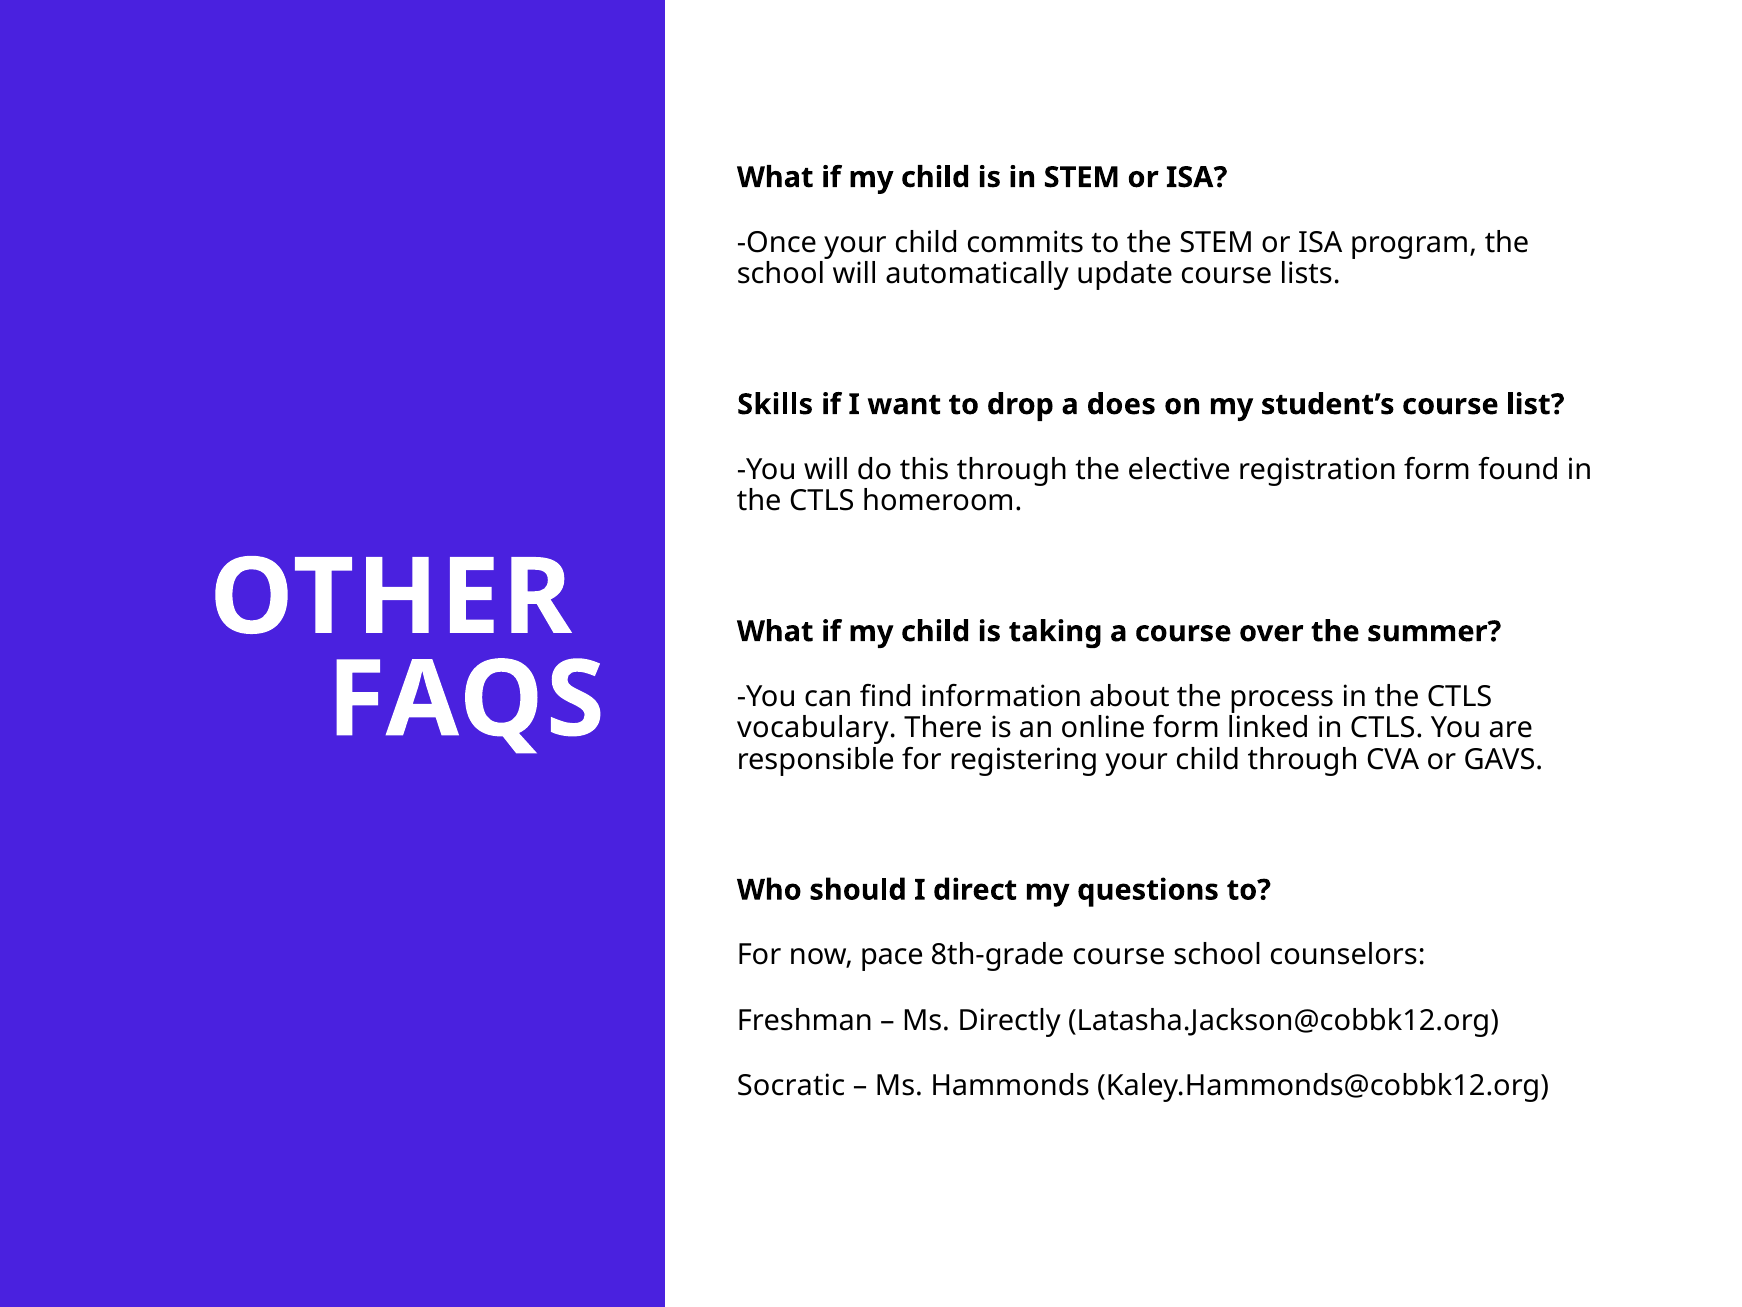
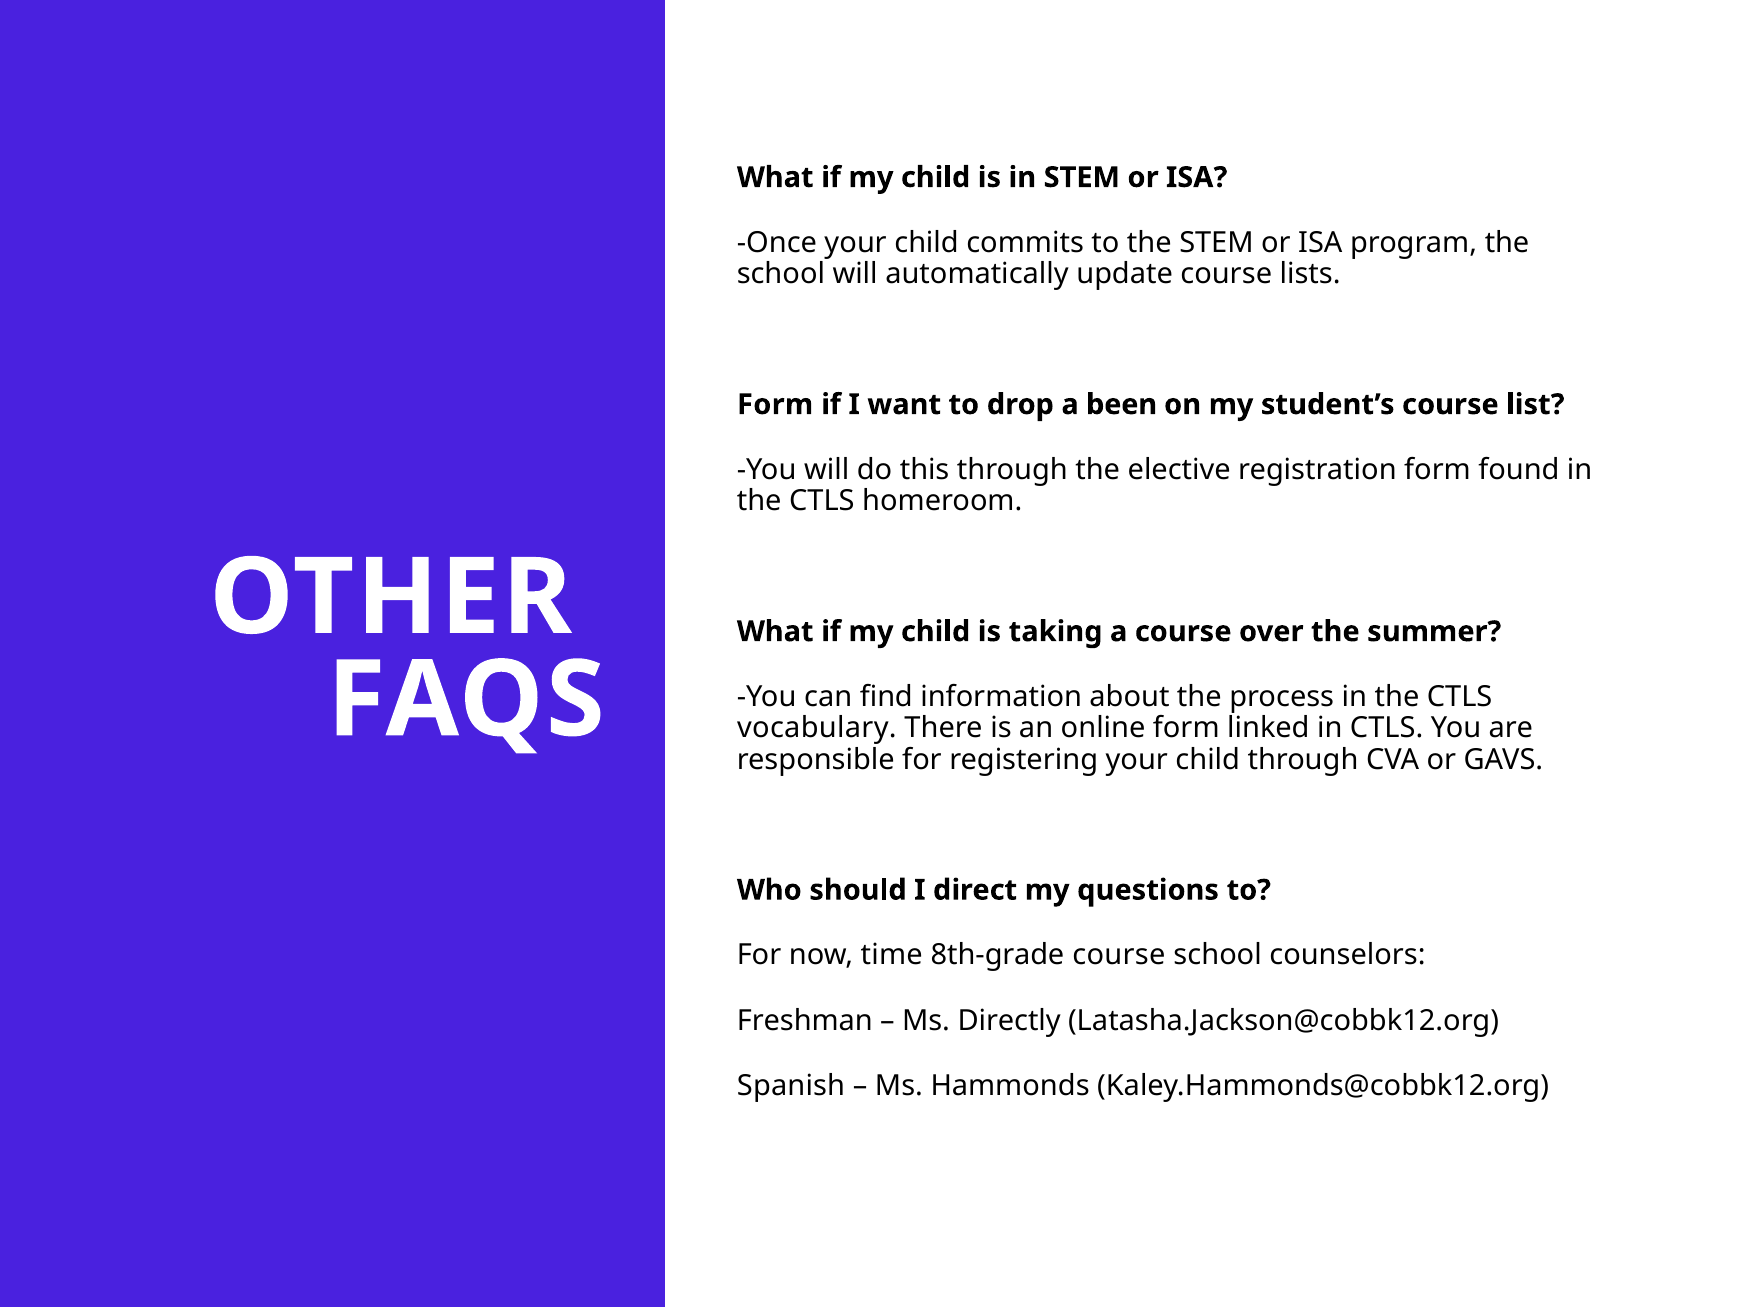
Skills: Skills -> Form (775, 404)
does: does -> been (1122, 404)
pace: pace -> time (892, 955)
Socratic: Socratic -> Spanish (791, 1085)
